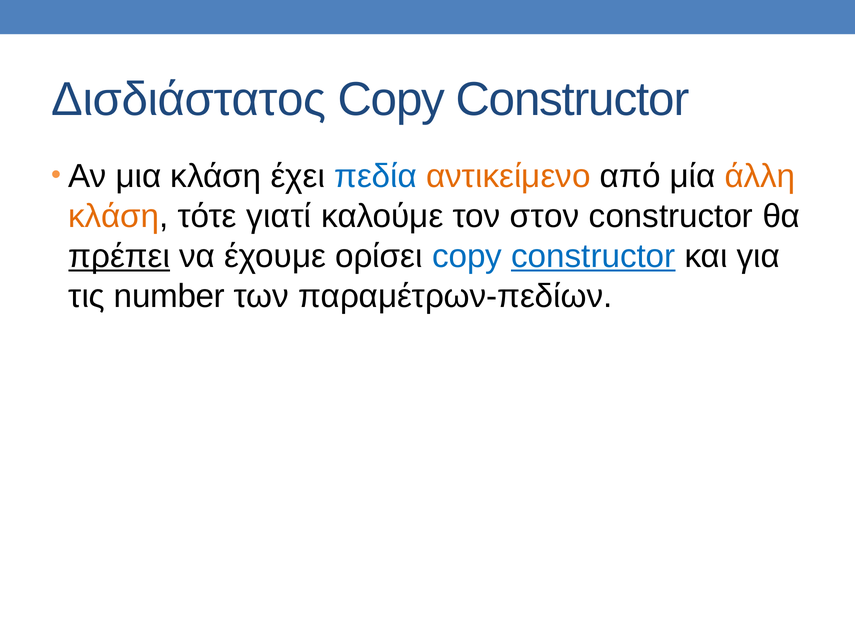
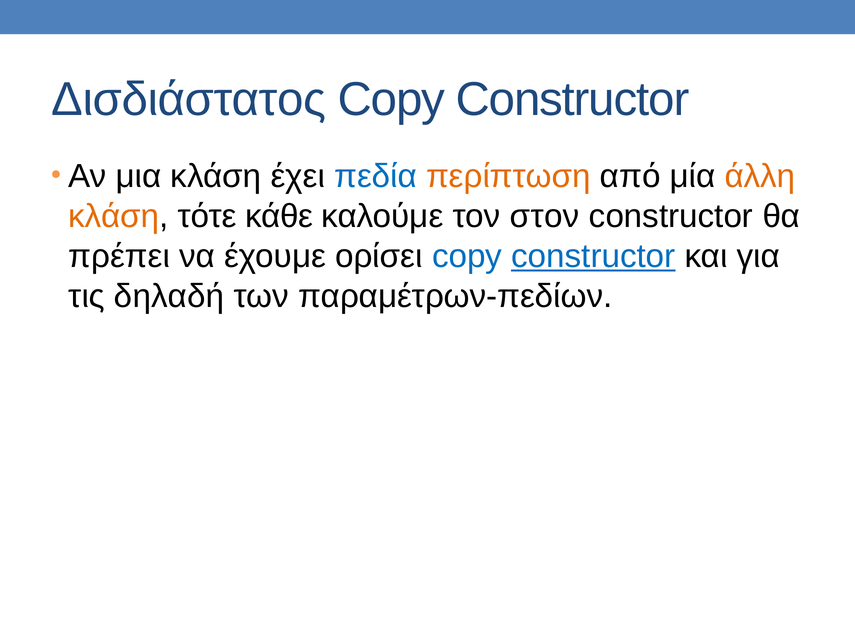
αντικείμενο: αντικείμενο -> περίπτωση (508, 176)
γιατί: γιατί -> κάθε (279, 216)
πρέπει underline: present -> none (119, 256)
number: number -> δηλαδή (169, 296)
